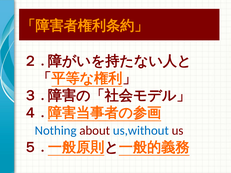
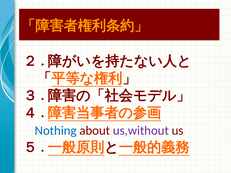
us,without colour: blue -> purple (141, 131)
